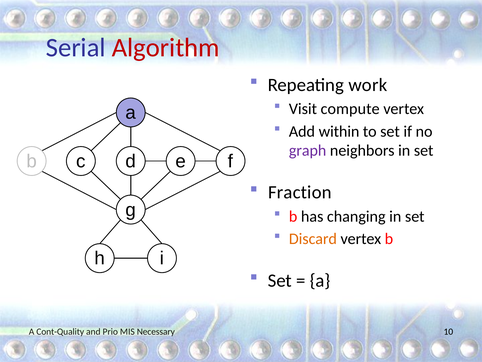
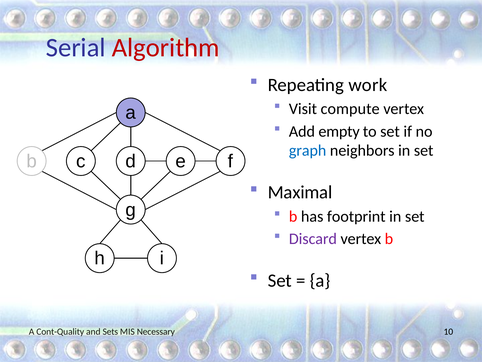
within: within -> empty (339, 131)
graph colour: purple -> blue (308, 150)
Fraction: Fraction -> Maximal (300, 192)
changing: changing -> footprint (356, 216)
Discard colour: orange -> purple (313, 239)
Prio: Prio -> Sets (110, 331)
